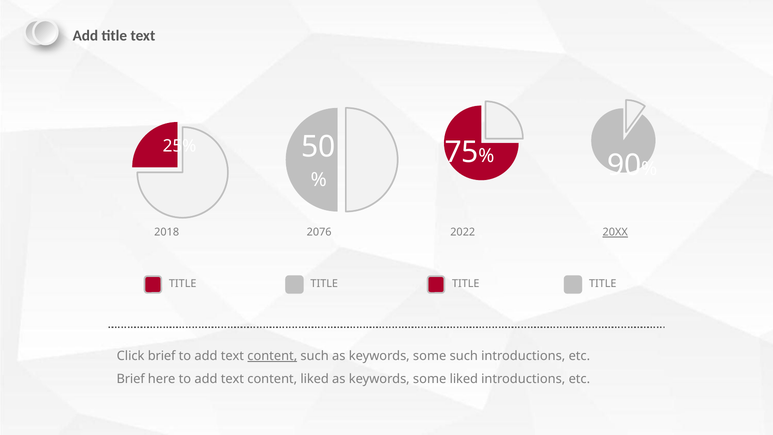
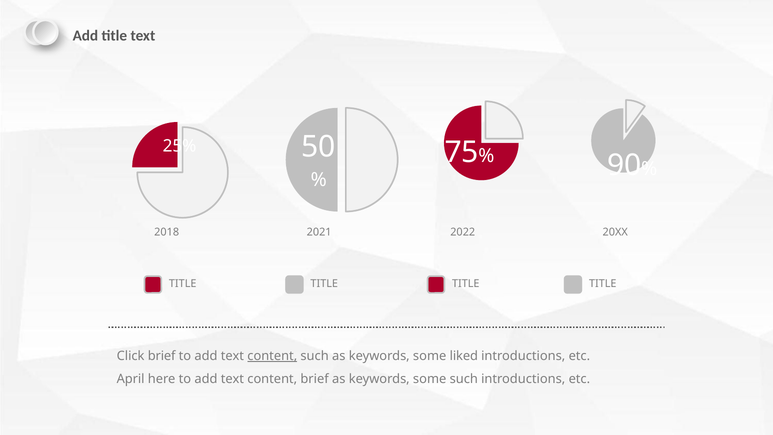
2076: 2076 -> 2021 (319, 232)
20XX underline: present -> none (615, 232)
some such: such -> liked (464, 356)
Brief: Brief -> April (131, 379)
content liked: liked -> brief (315, 379)
some liked: liked -> such (464, 379)
